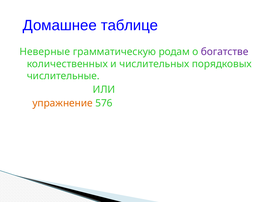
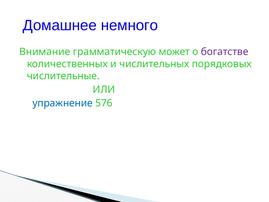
таблице: таблице -> немного (129, 25)
Неверные: Неверные -> Внимание (45, 52)
родам: родам -> может (174, 52)
упражнение colour: orange -> blue (63, 103)
